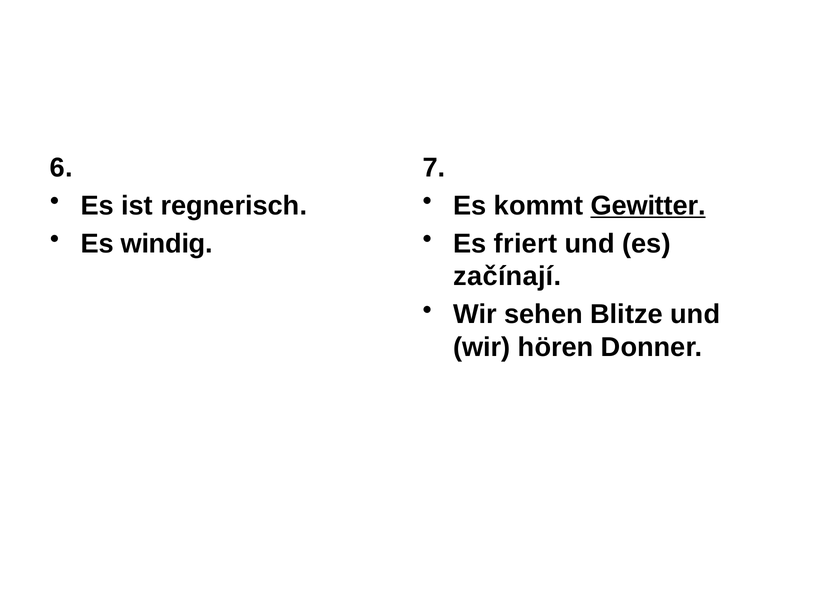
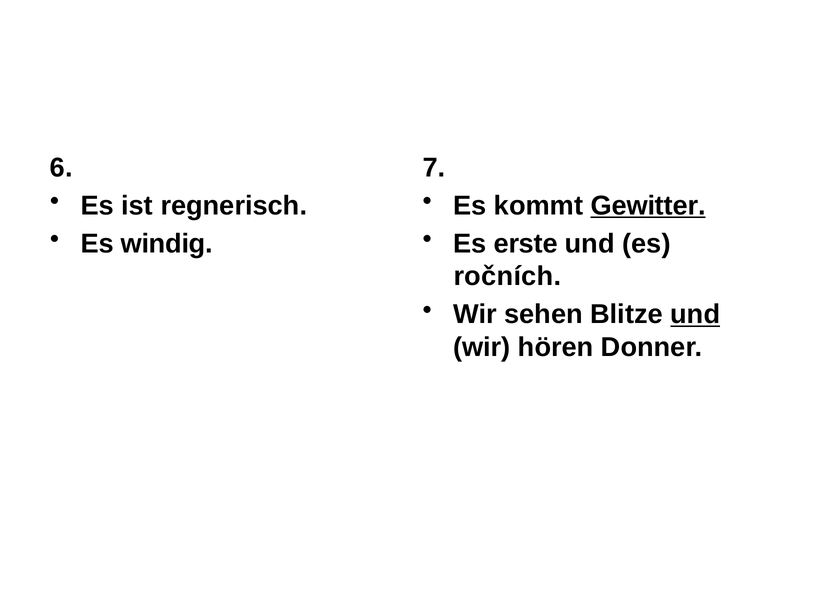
friert: friert -> erste (526, 244)
začínají: začínají -> ročních (507, 276)
und underline: none -> present (695, 314)
